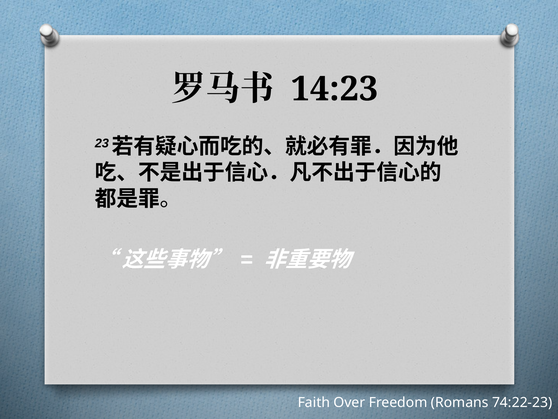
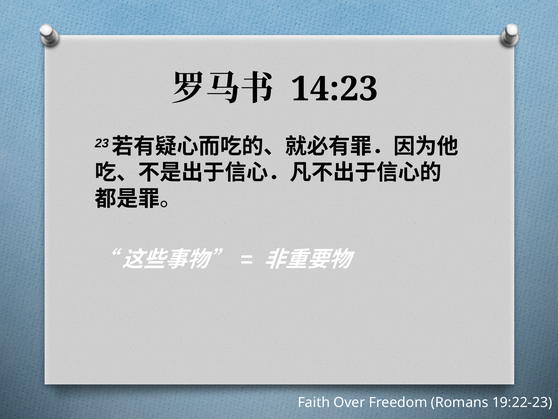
74:22-23: 74:22-23 -> 19:22-23 (522, 402)
